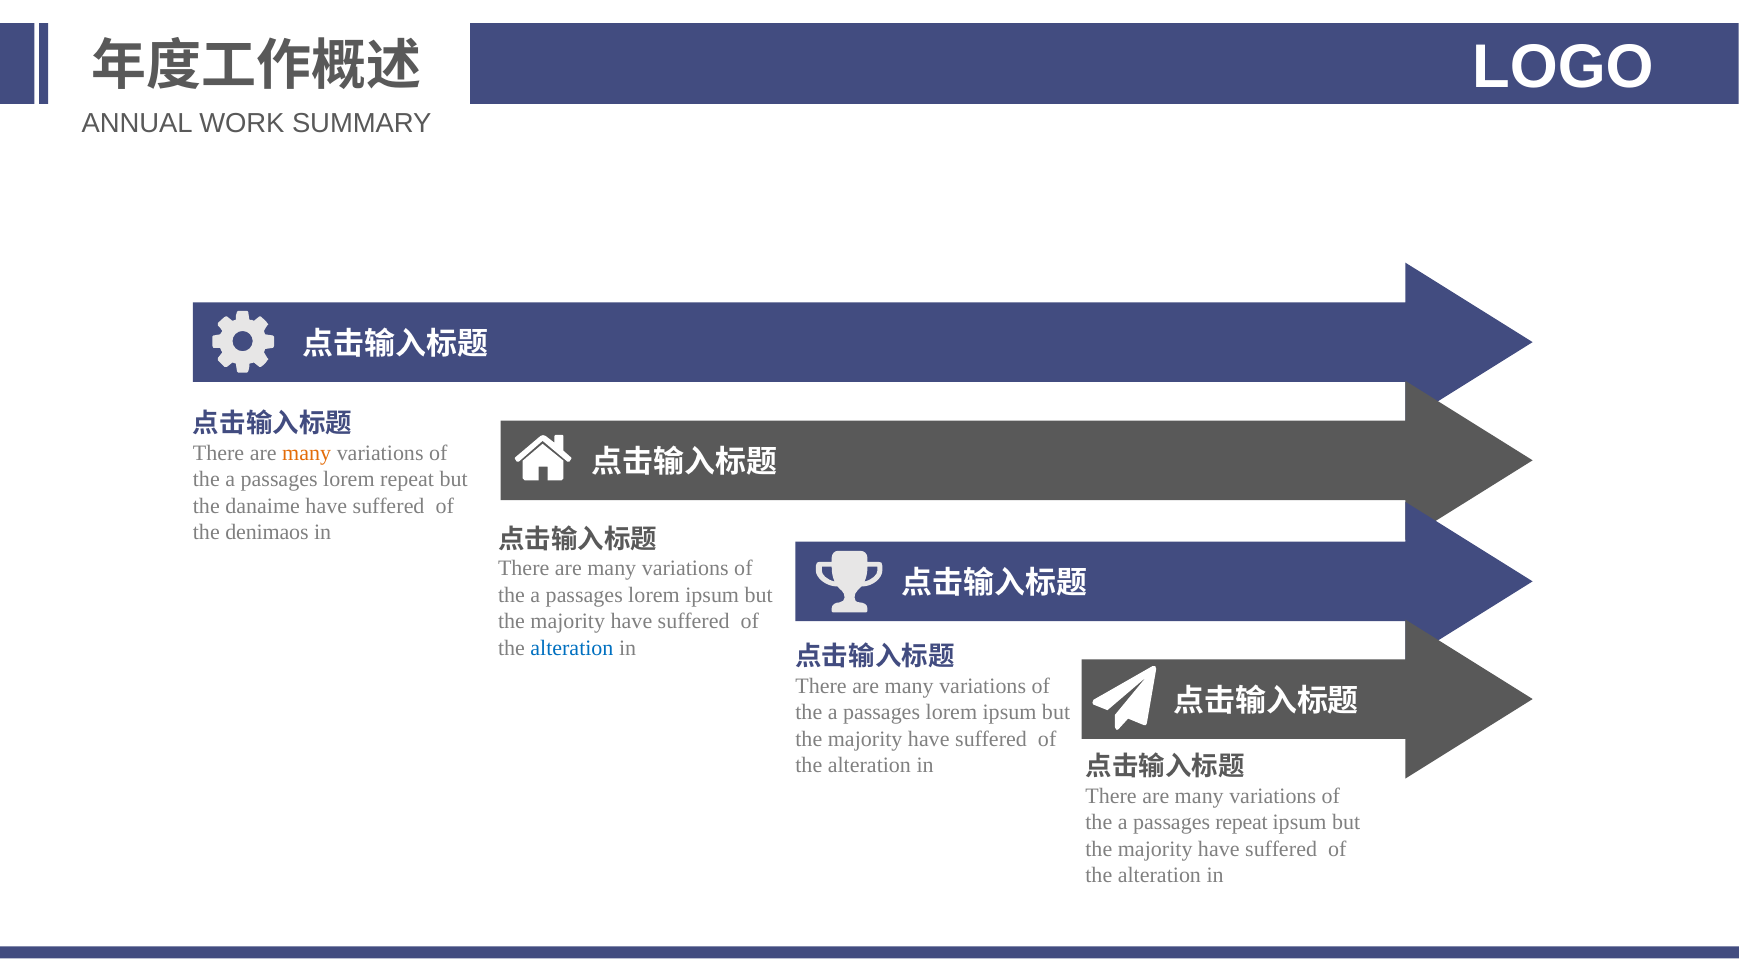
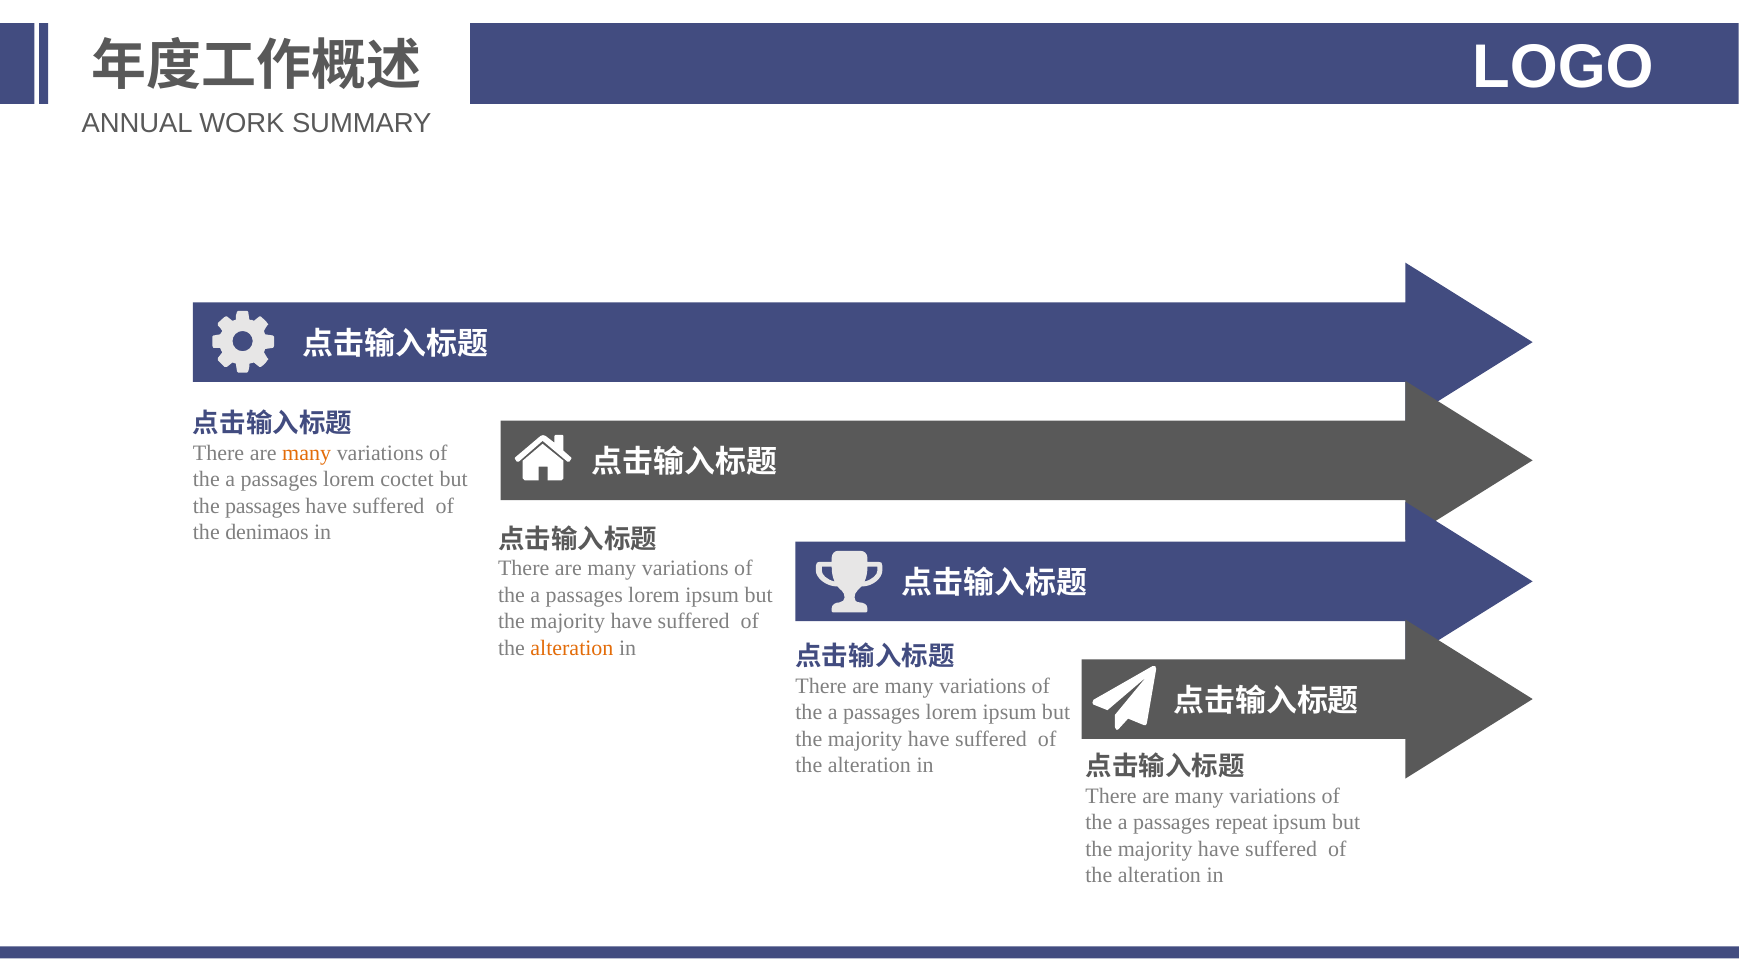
lorem repeat: repeat -> coctet (407, 479)
the danaime: danaime -> passages (263, 506)
alteration colour: blue -> orange (572, 648)
